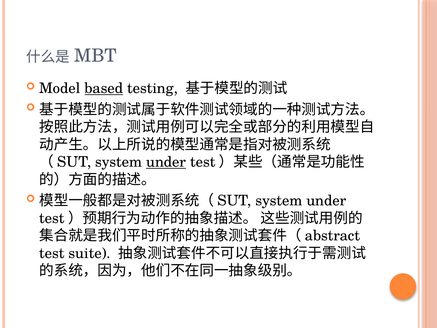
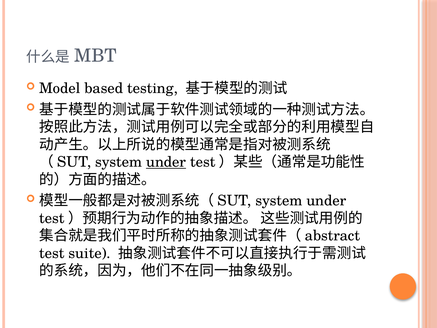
based underline: present -> none (104, 88)
